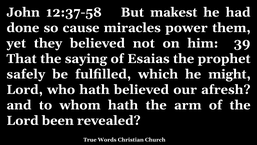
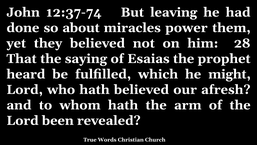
12:37-58: 12:37-58 -> 12:37-74 (74, 12)
makest: makest -> leaving (174, 12)
cause: cause -> about (81, 28)
39: 39 -> 28 (242, 43)
safely: safely -> heard (26, 74)
